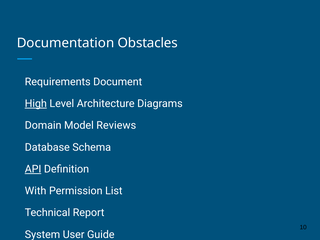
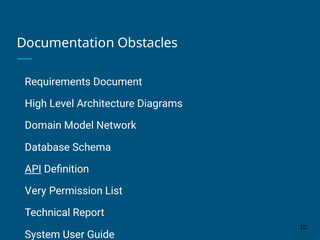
High underline: present -> none (36, 104)
Reviews: Reviews -> Network (116, 125)
With: With -> Very (36, 191)
